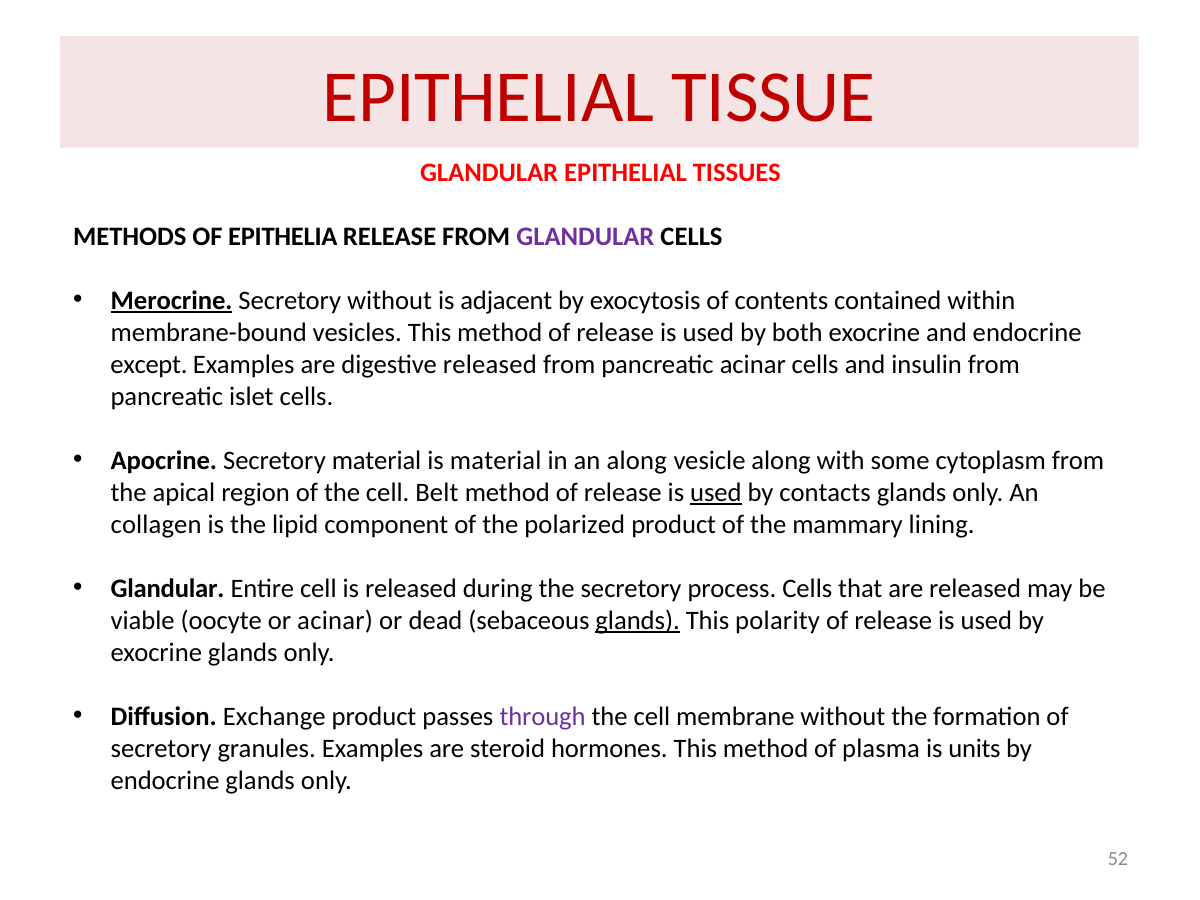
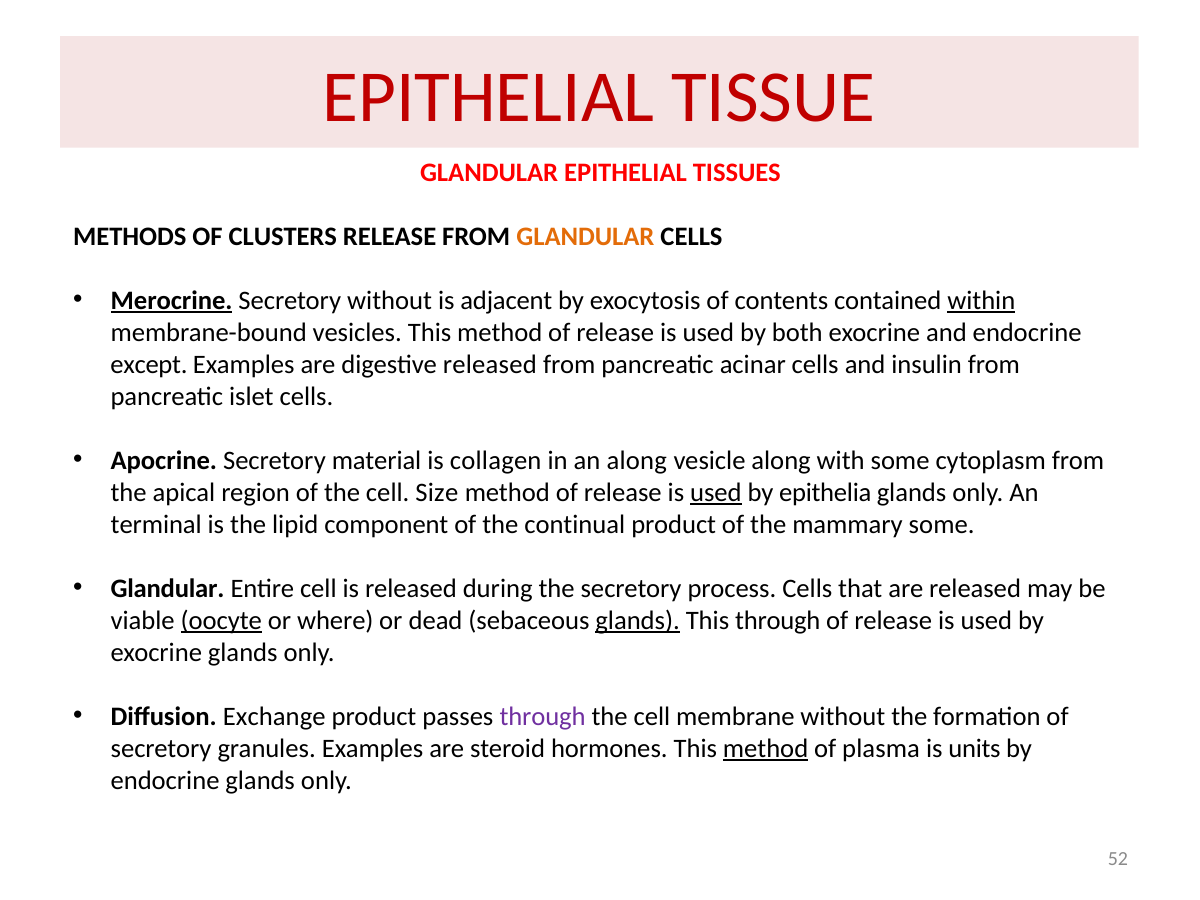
EPITHELIA: EPITHELIA -> CLUSTERS (283, 236)
GLANDULAR colour: purple -> orange (585, 236)
within underline: none -> present (981, 300)
is material: material -> collagen (496, 460)
Belt: Belt -> Size (437, 492)
contacts: contacts -> epithelia (825, 492)
collagen: collagen -> terminal (156, 524)
polarized: polarized -> continual (575, 524)
mammary lining: lining -> some (942, 524)
oocyte underline: none -> present (221, 620)
or acinar: acinar -> where (335, 620)
This polarity: polarity -> through (778, 620)
method underline: none -> present (766, 748)
